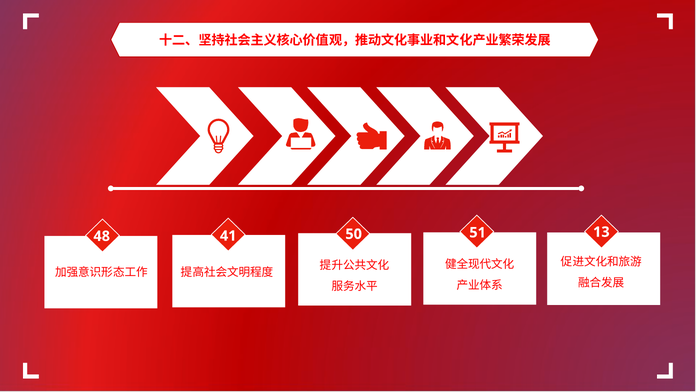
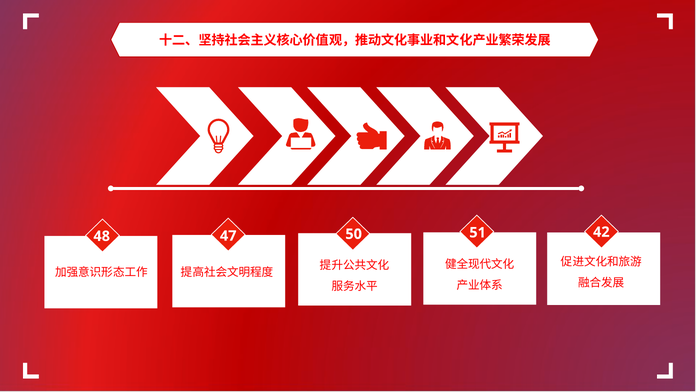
41: 41 -> 47 (228, 236)
13: 13 -> 42 (601, 232)
